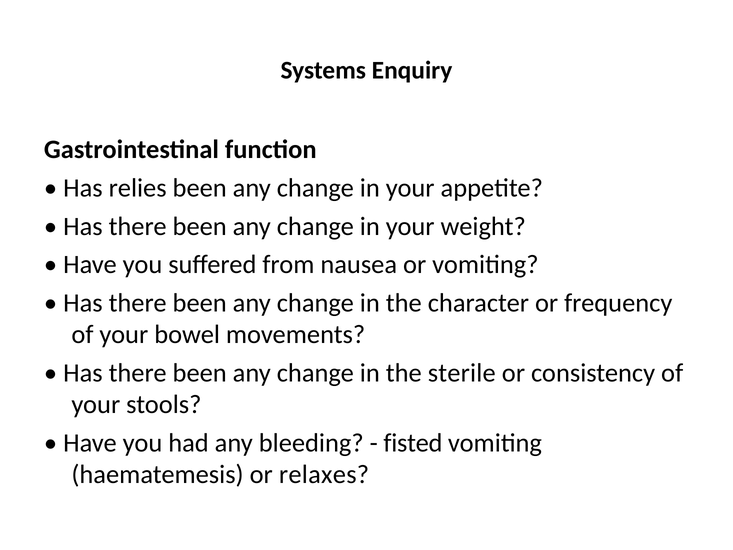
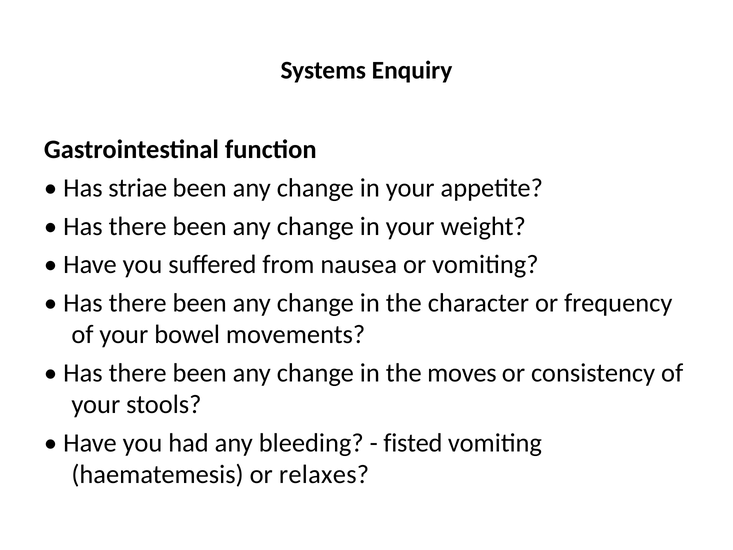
relies: relies -> striae (138, 188)
sterile: sterile -> moves (462, 373)
